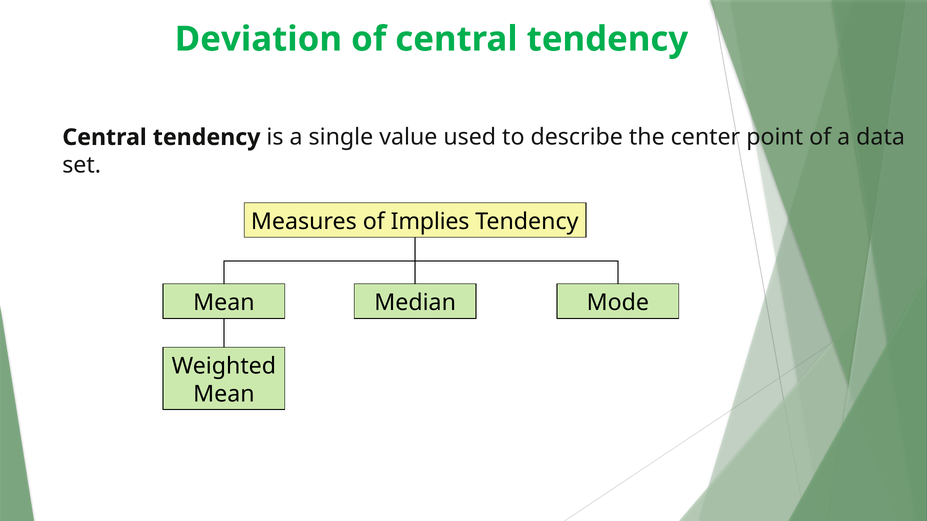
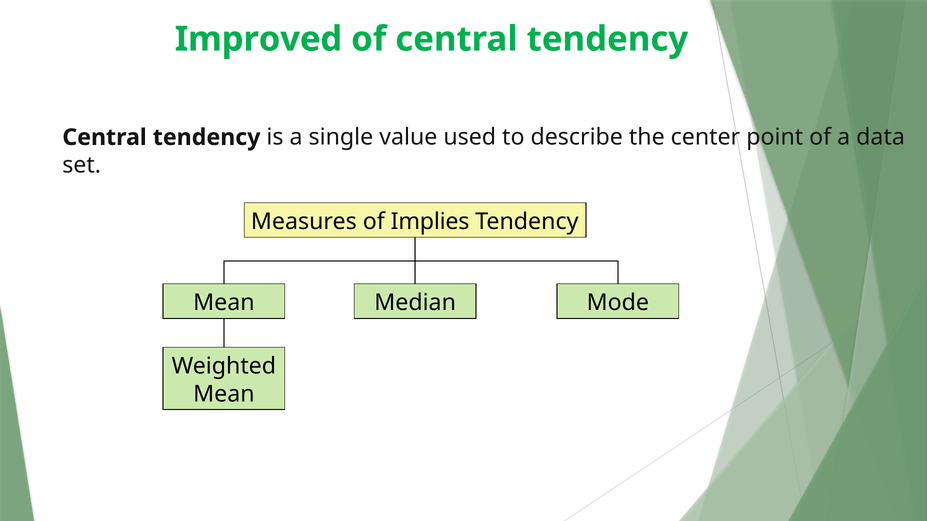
Deviation: Deviation -> Improved (259, 39)
